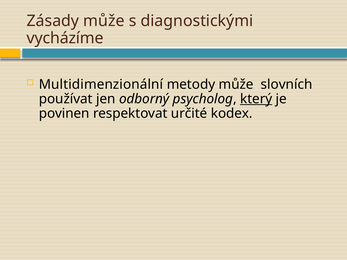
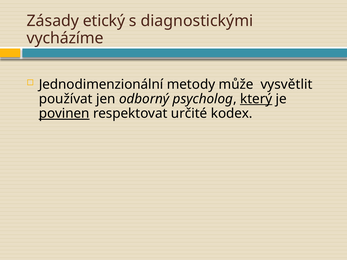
Zásady může: může -> etický (104, 21)
Multidimenzionální: Multidimenzionální -> Jednodimenzionální (101, 84)
slovních: slovních -> vysvětlit (287, 84)
povinen underline: none -> present (64, 114)
